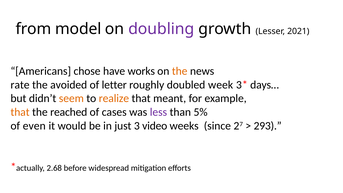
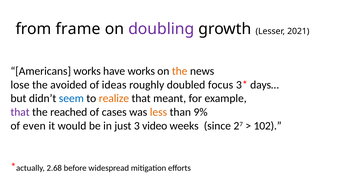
model: model -> frame (78, 29)
Americans chose: chose -> works (87, 71)
rate: rate -> lose (20, 85)
letter: letter -> ideas (114, 85)
week: week -> focus (221, 85)
seem colour: orange -> blue (71, 98)
that colour: orange -> purple (20, 112)
less colour: purple -> orange (158, 112)
5%: 5% -> 9% (201, 112)
293: 293 -> 102 (268, 126)
